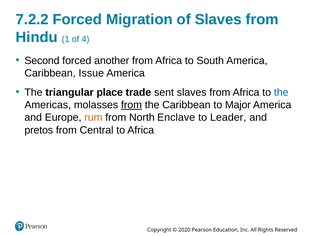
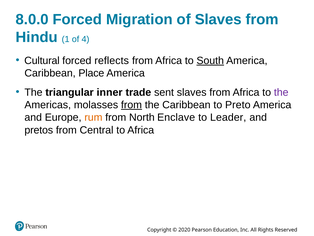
7.2.2: 7.2.2 -> 8.0.0 (32, 19)
Second: Second -> Cultural (42, 60)
another: another -> reflects (112, 60)
South underline: none -> present (210, 60)
Issue: Issue -> Place (91, 73)
place: place -> inner (110, 92)
the colour: blue -> purple (281, 92)
Major: Major -> Preto (238, 105)
